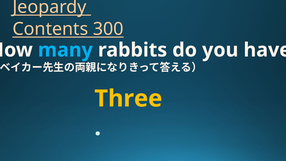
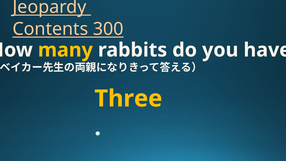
many colour: light blue -> yellow (65, 50)
